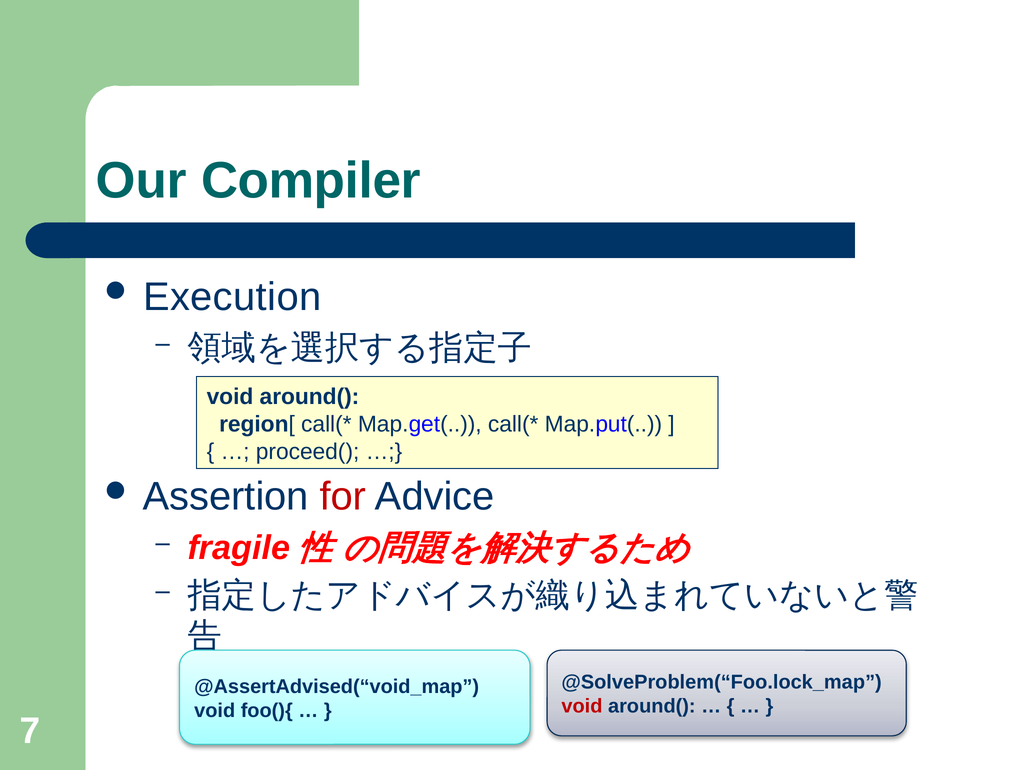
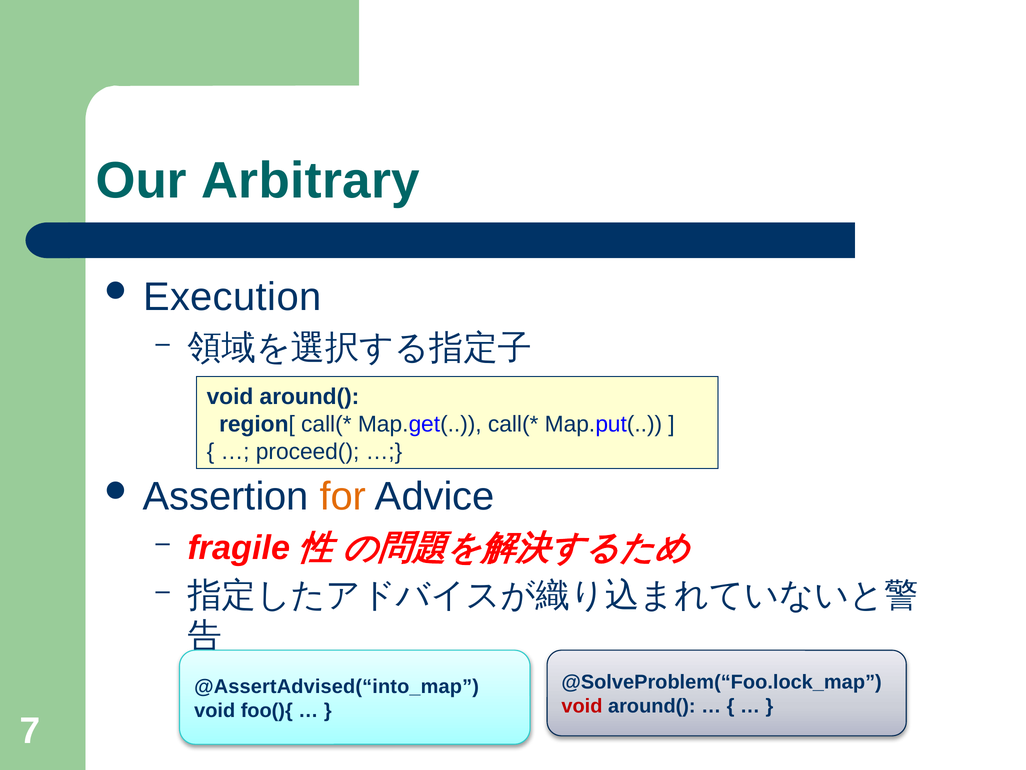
Compiler: Compiler -> Arbitrary (311, 181)
for colour: red -> orange (343, 496)
@AssertAdvised(“void_map: @AssertAdvised(“void_map -> @AssertAdvised(“into_map (337, 686)
